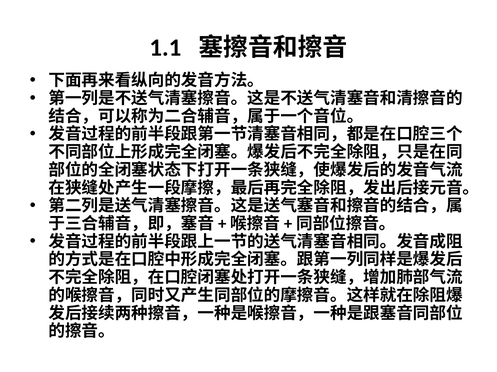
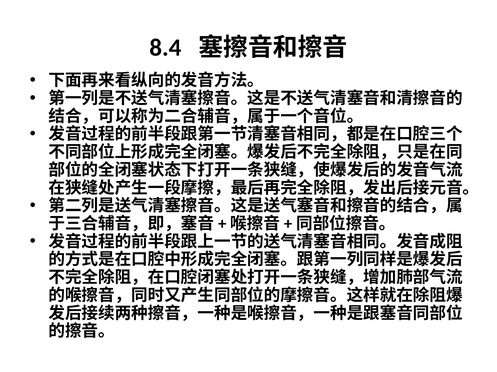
1.1: 1.1 -> 8.4 (165, 48)
